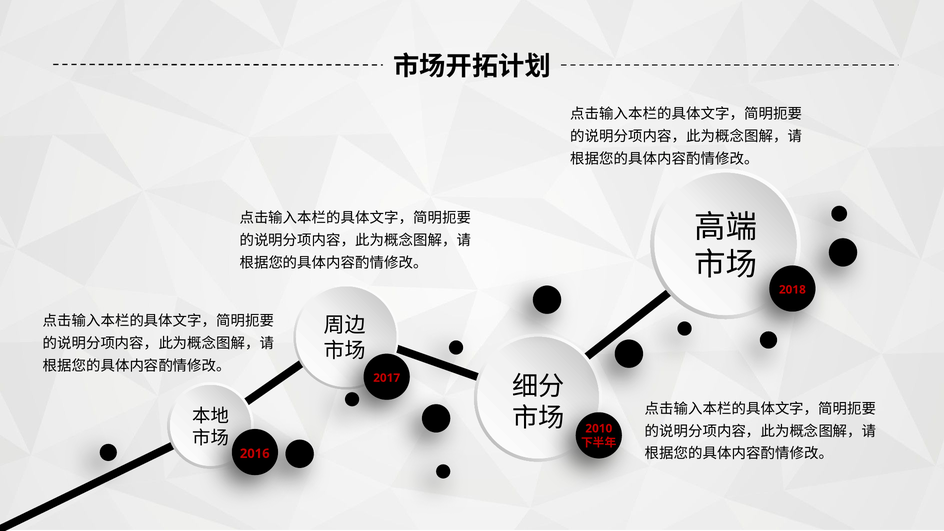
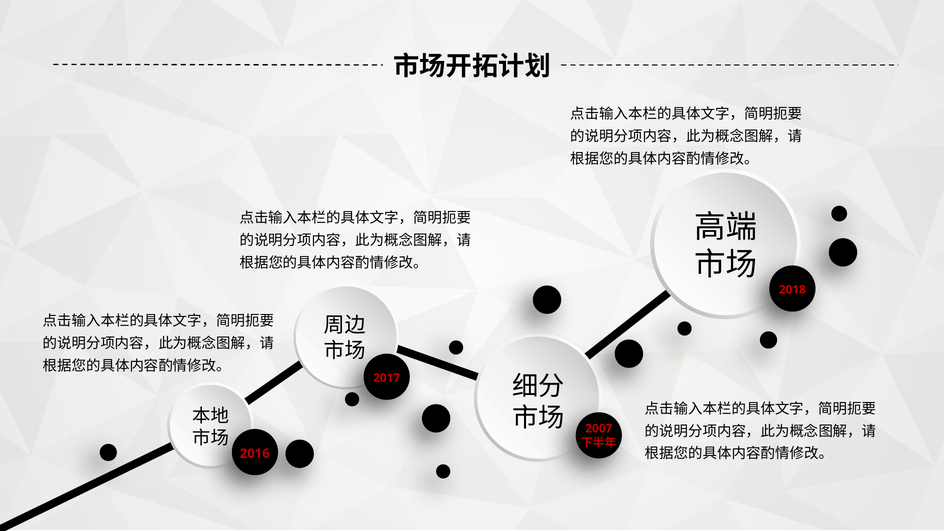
2010: 2010 -> 2007 (599, 429)
